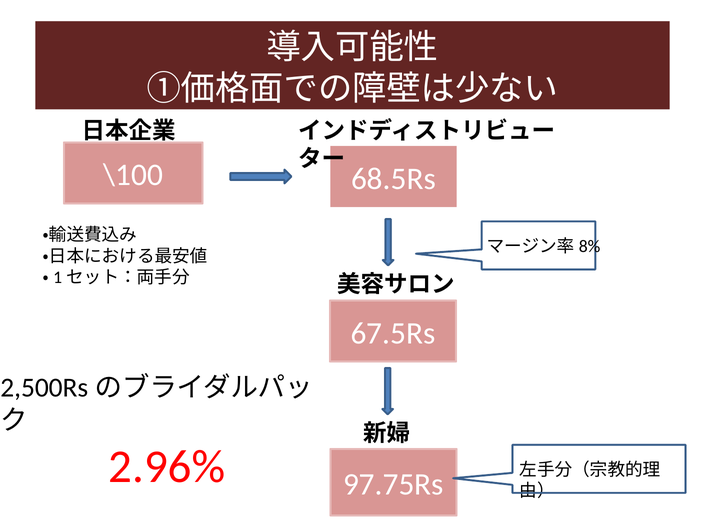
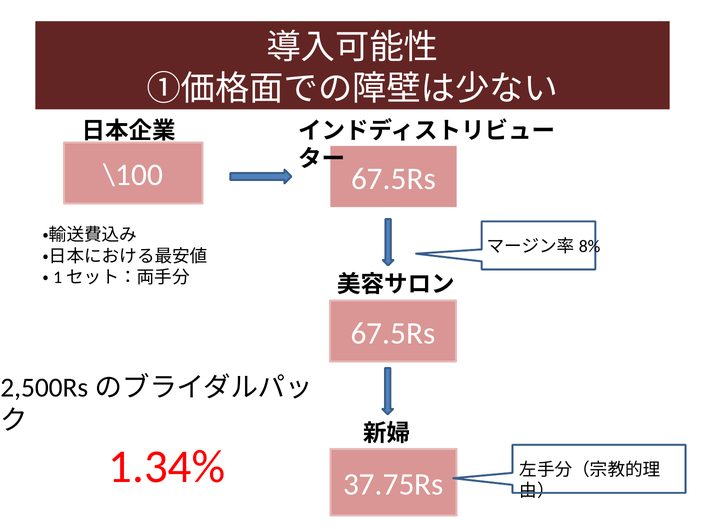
\100 68.5Rs: 68.5Rs -> 67.5Rs (393, 179)
2.96%: 2.96% -> 1.34% (167, 466)
97.75Rs: 97.75Rs -> 37.75Rs (393, 484)
